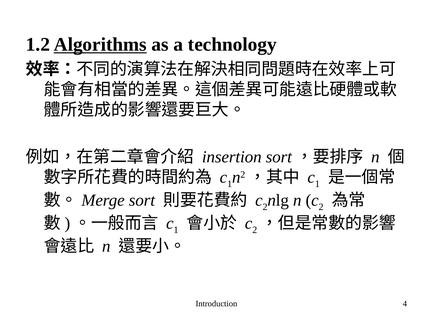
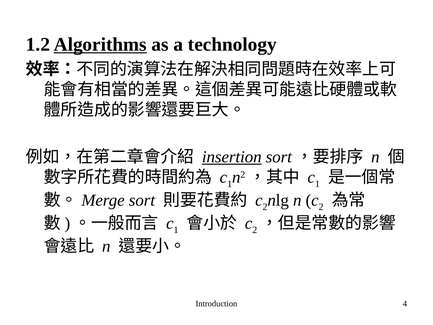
insertion underline: none -> present (232, 157)
